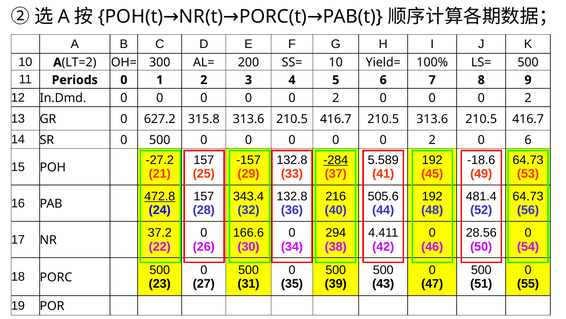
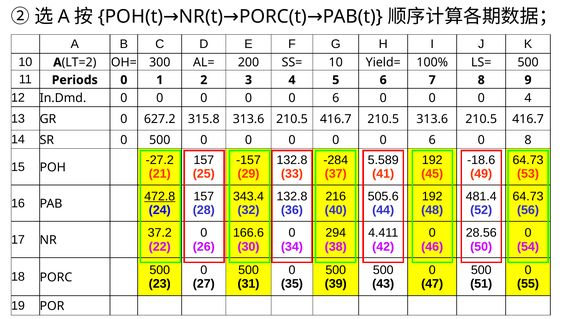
2: 2 -> 6 (336, 98)
2: 2 -> 4 (528, 98)
2: 2 -> 6 (432, 140)
0 6: 6 -> 8 (528, 140)
-284 underline: present -> none (336, 160)
